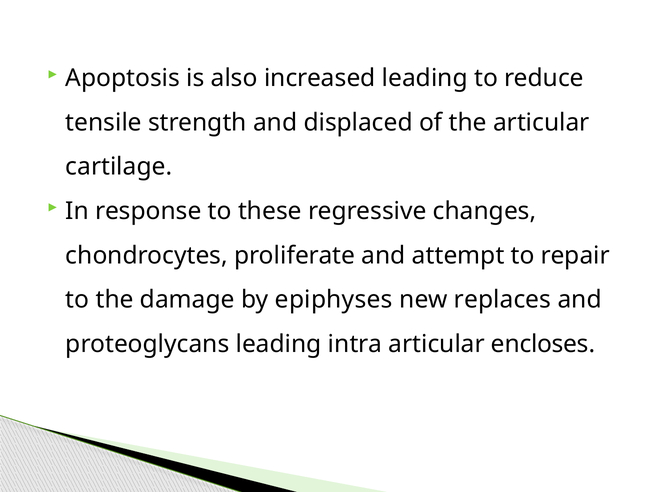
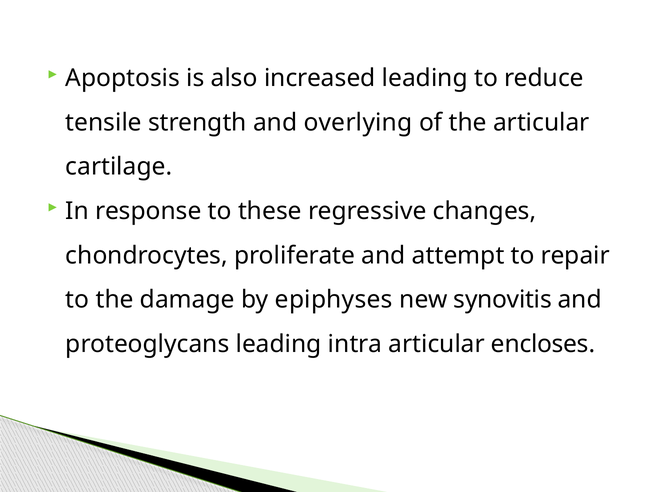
displaced: displaced -> overlying (358, 123)
replaces: replaces -> synovitis (503, 300)
